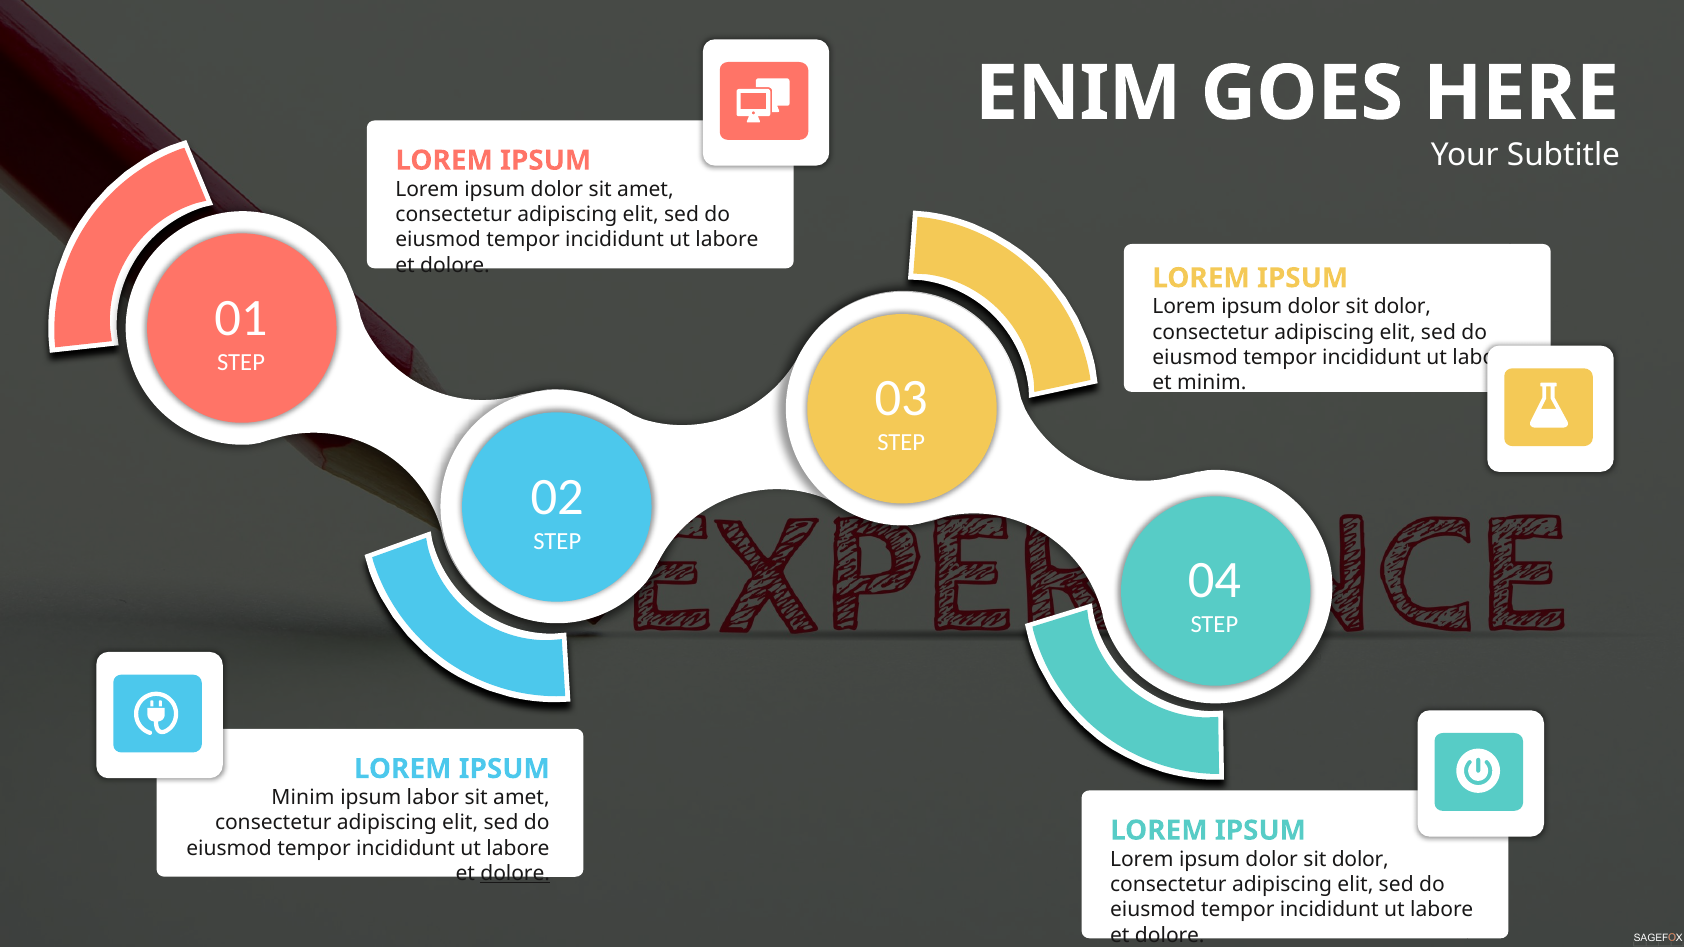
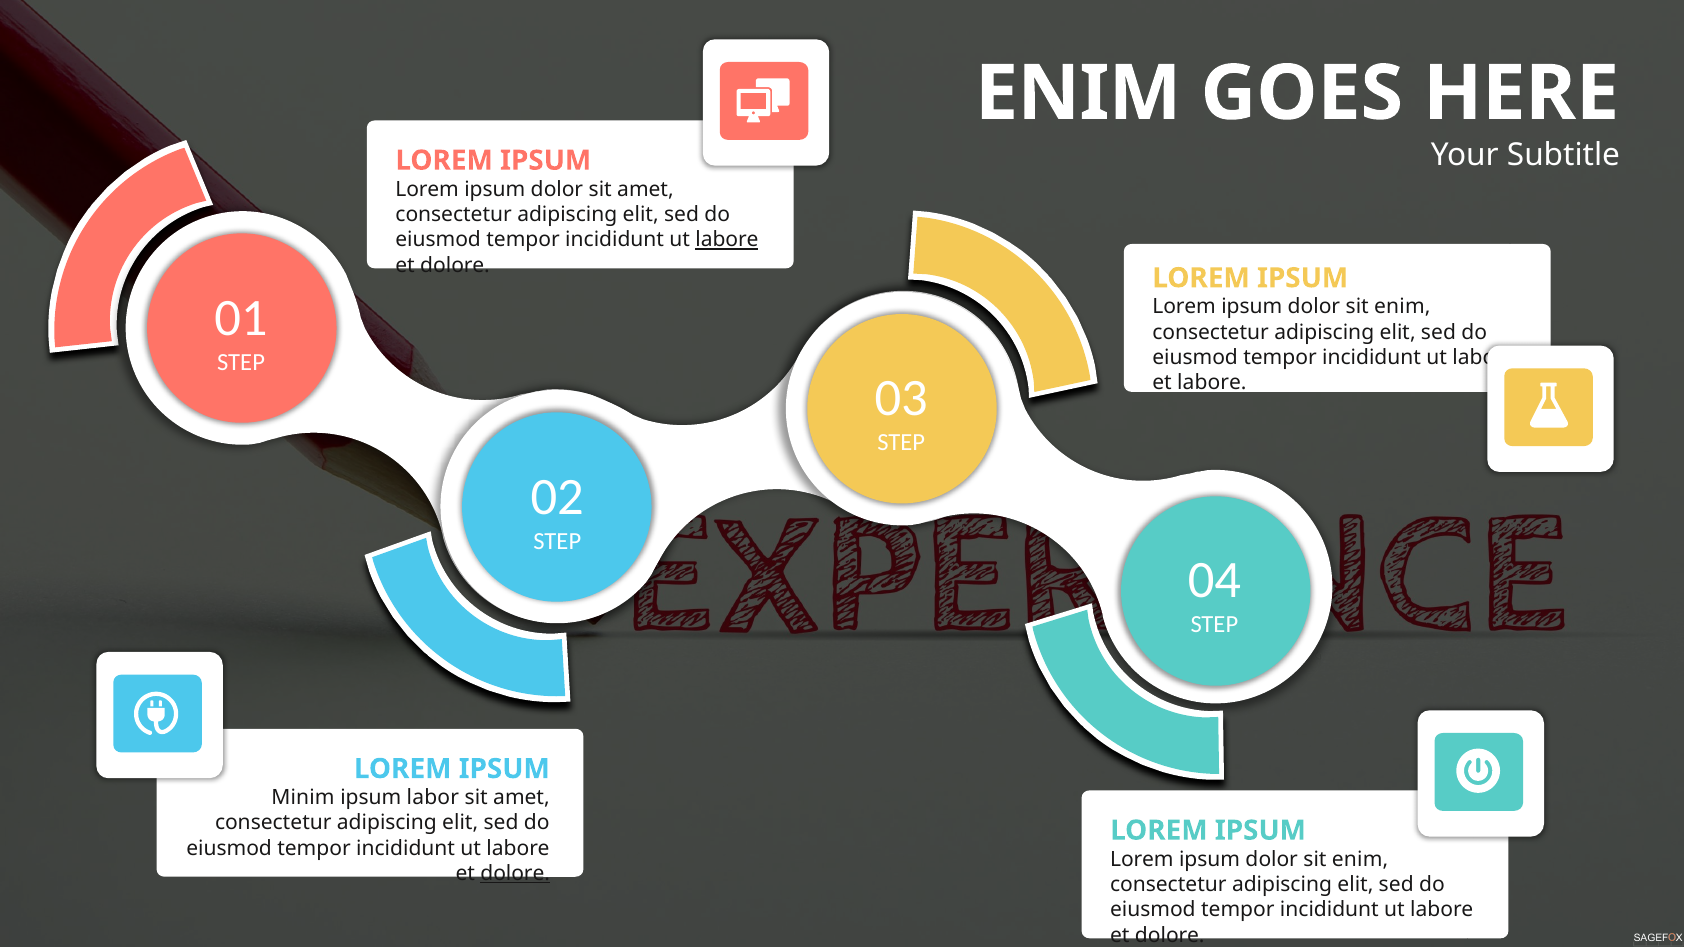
labore underline: none -> present (727, 240)
dolor: dolor -> enim (1402, 307)
et minim: minim -> labore (1212, 383)
dolor: dolor -> enim (1360, 860)
